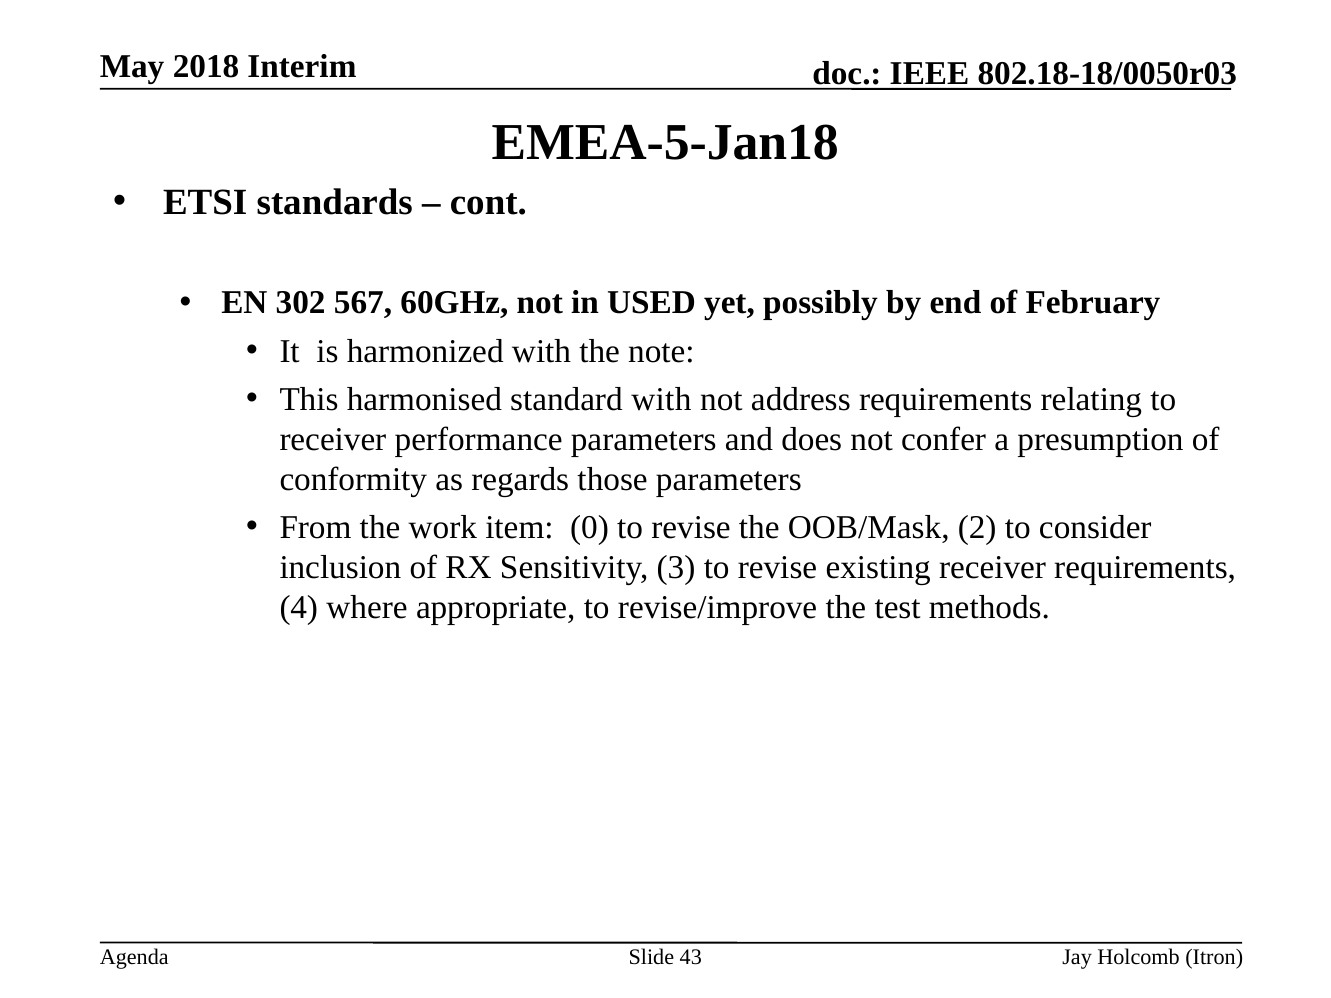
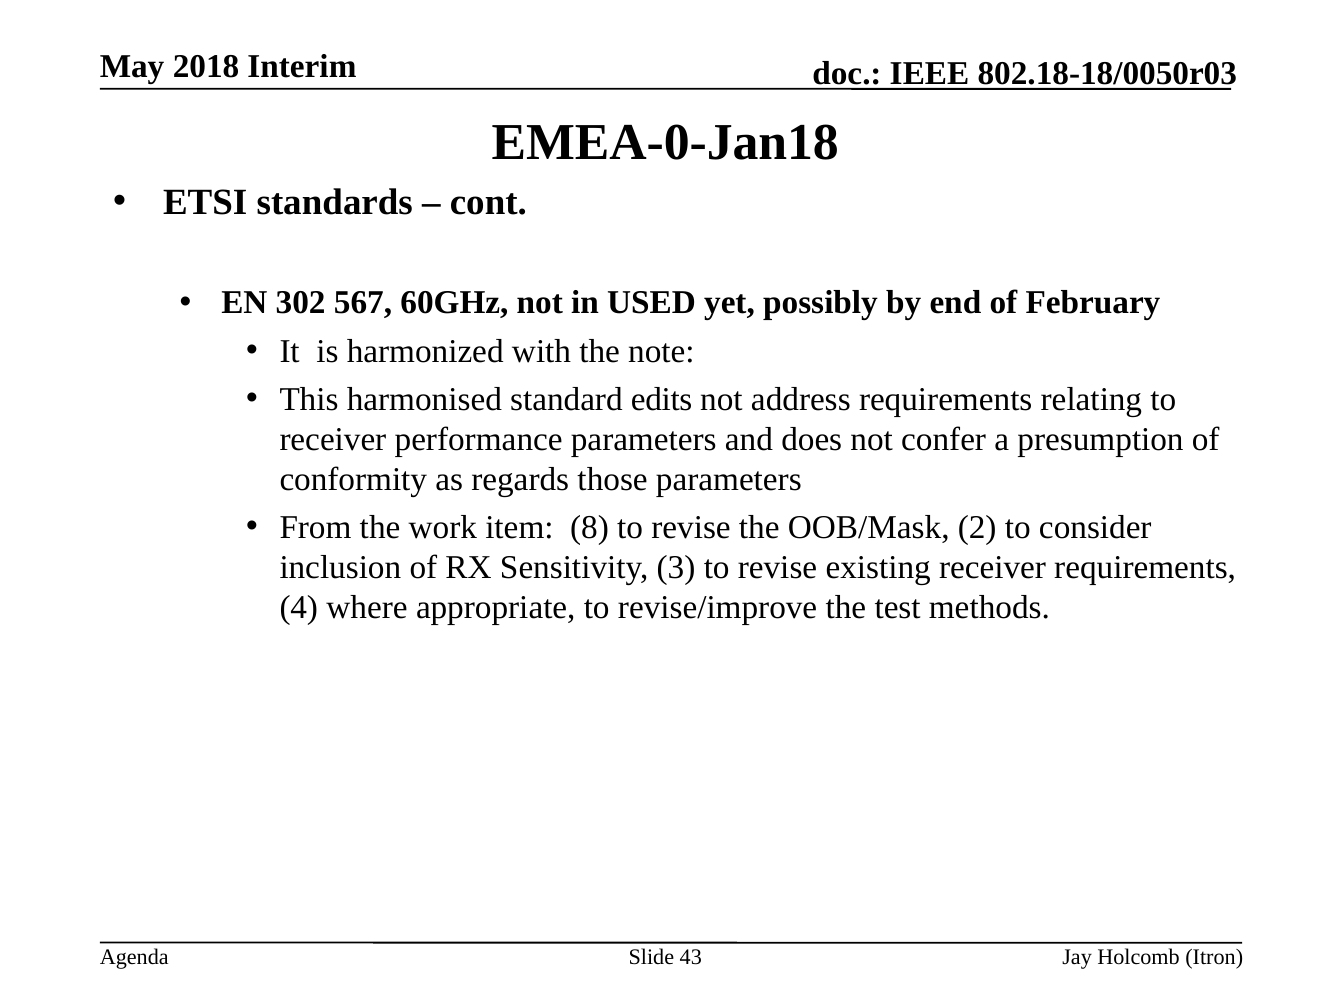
EMEA-5-Jan18: EMEA-5-Jan18 -> EMEA-0-Jan18 (665, 143)
standard with: with -> edits (662, 400)
0: 0 -> 8 (590, 528)
